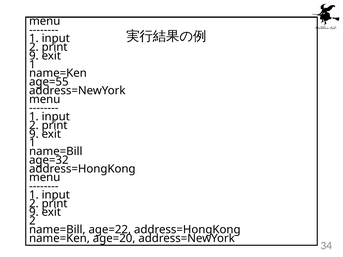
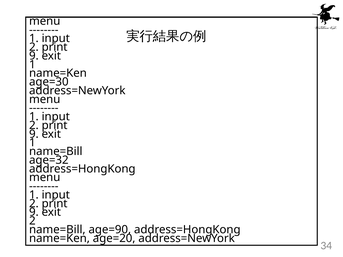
age=55: age=55 -> age=30 (49, 82)
age=22: age=22 -> age=90 (110, 230)
